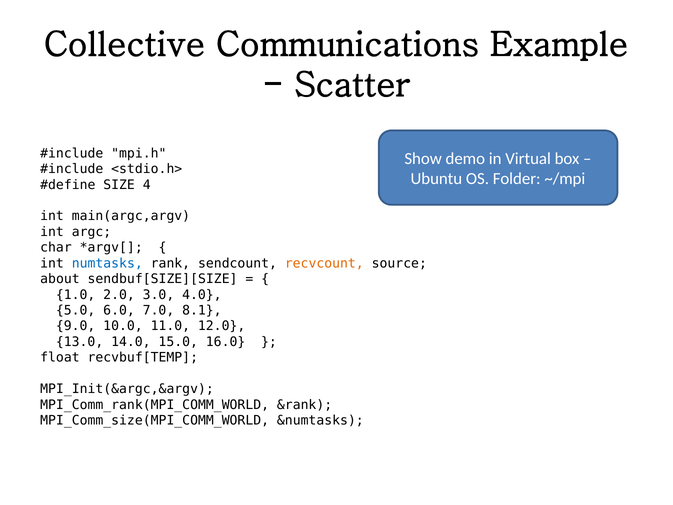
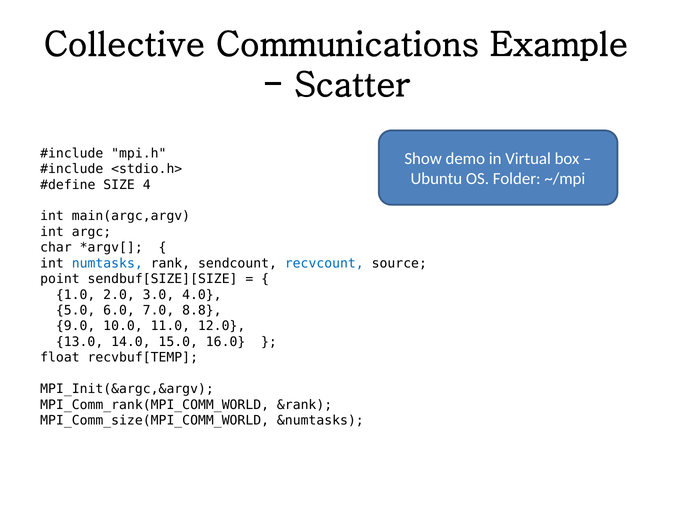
recvcount colour: orange -> blue (324, 263)
about: about -> point (60, 279)
8.1: 8.1 -> 8.8 (202, 310)
